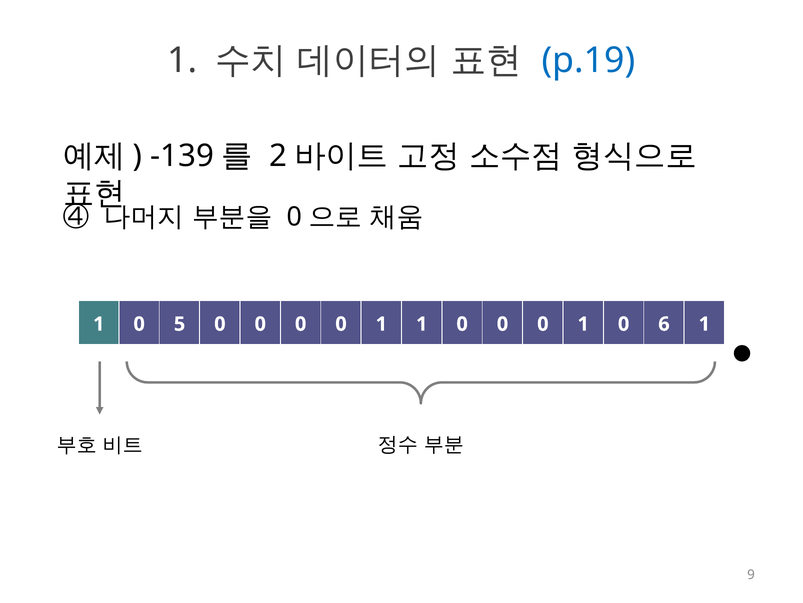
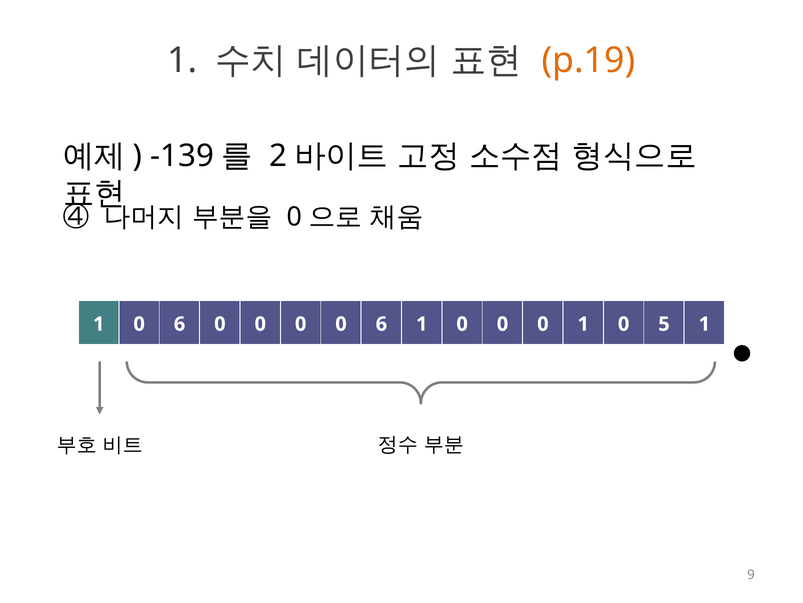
p.19 colour: blue -> orange (589, 60)
1 0 5: 5 -> 6 (180, 324)
1: 1 -> 6 (381, 324)
6: 6 -> 5 (664, 324)
